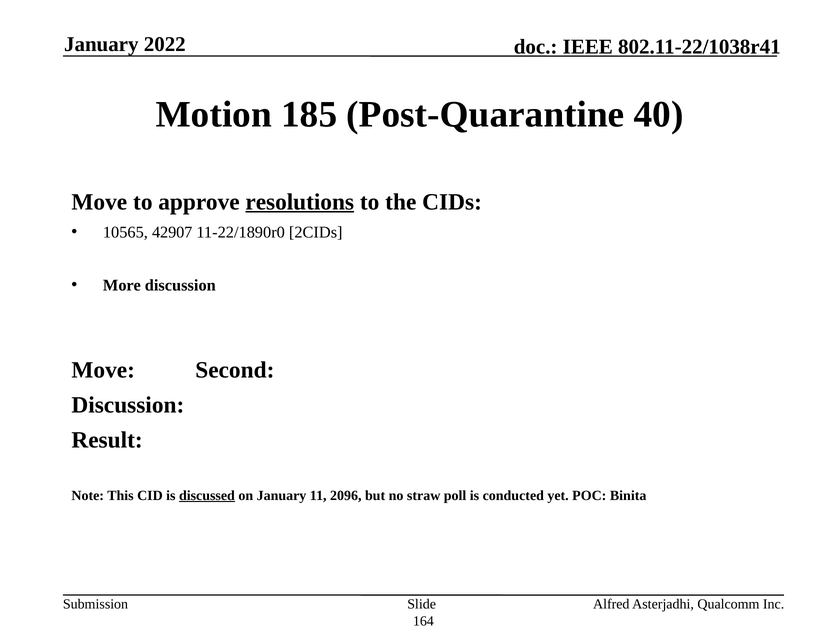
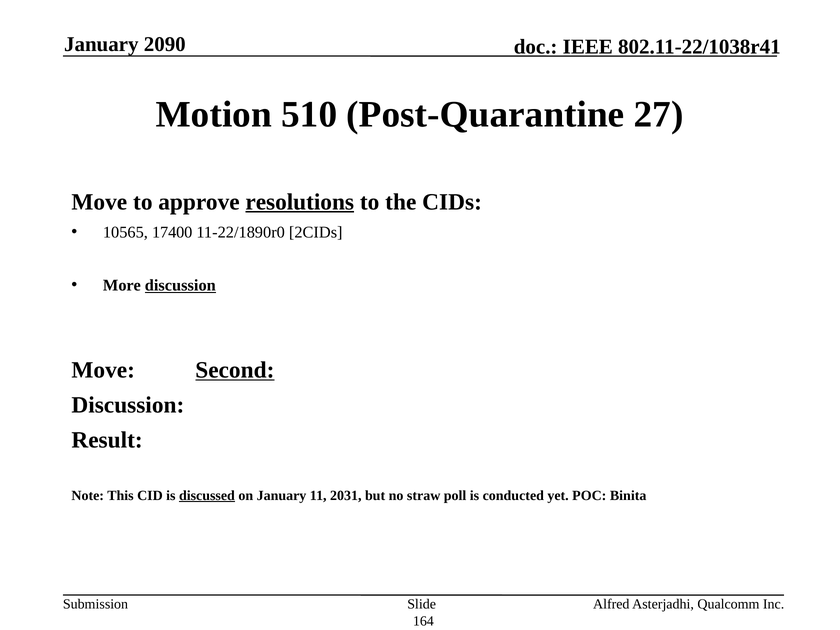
2022: 2022 -> 2090 (165, 45)
185: 185 -> 510 (309, 115)
40: 40 -> 27 (659, 115)
42907: 42907 -> 17400 (172, 232)
discussion underline: none -> present (180, 285)
Second underline: none -> present (235, 370)
2096: 2096 -> 2031 (346, 495)
